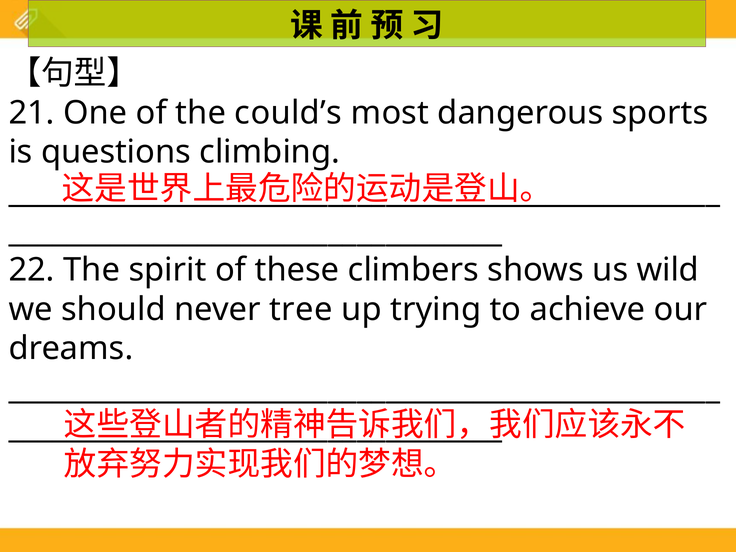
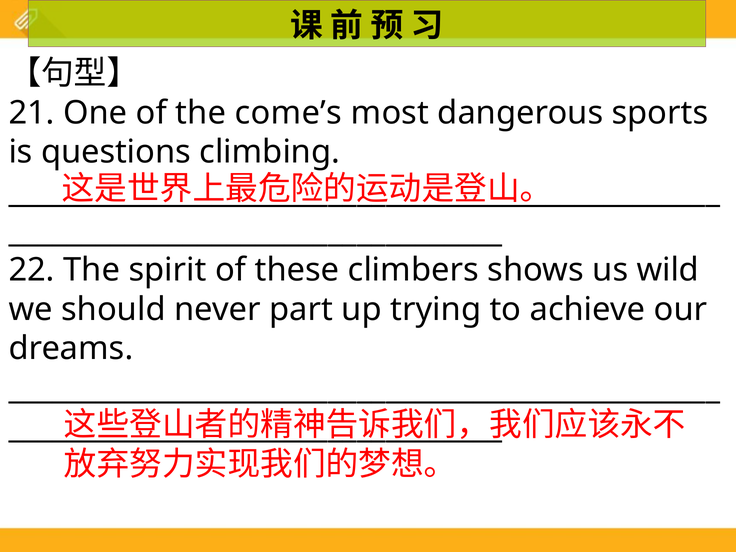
could’s: could’s -> come’s (288, 113)
tree: tree -> part (301, 309)
